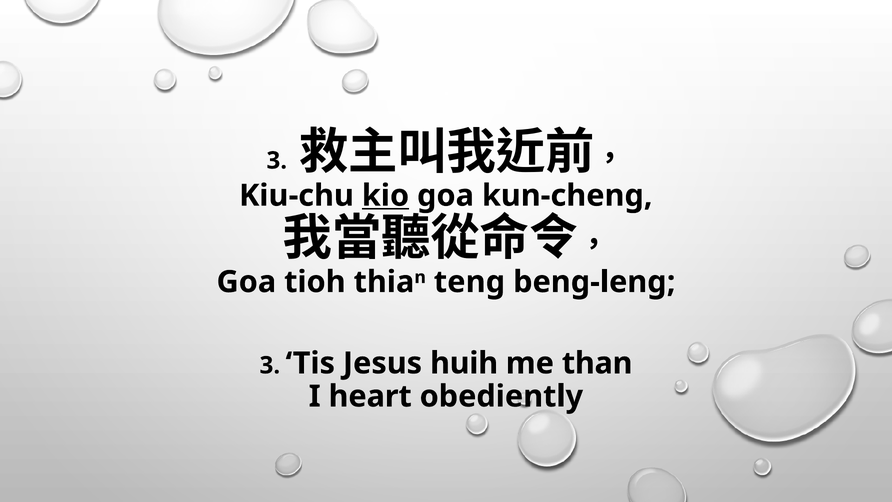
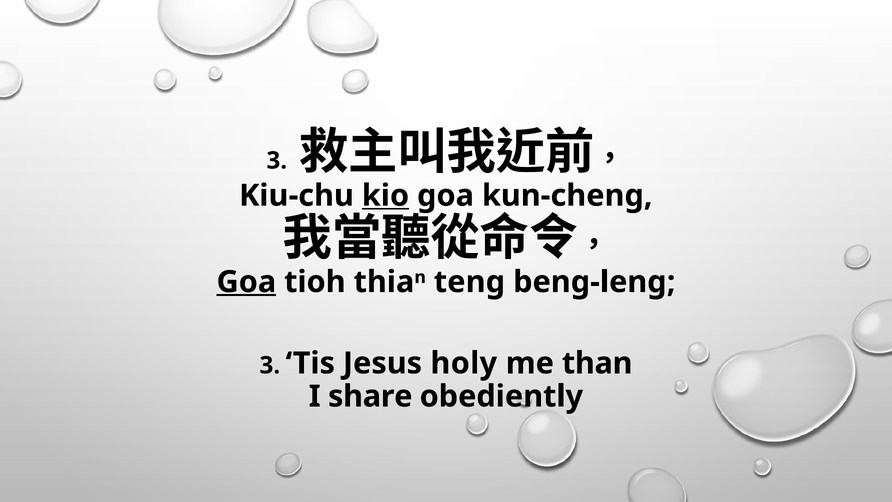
Goa underline: none -> present (246, 282)
huih: huih -> holy (464, 363)
heart: heart -> share (370, 396)
